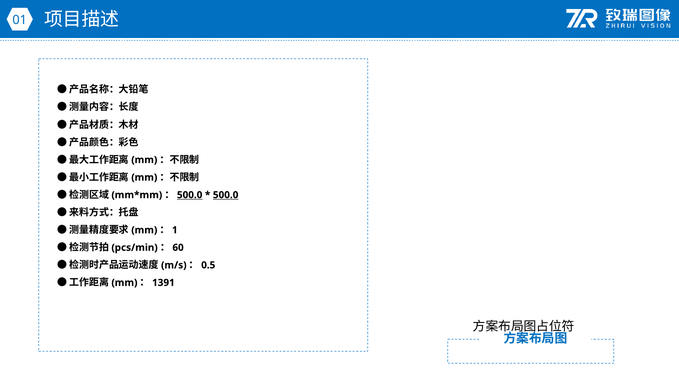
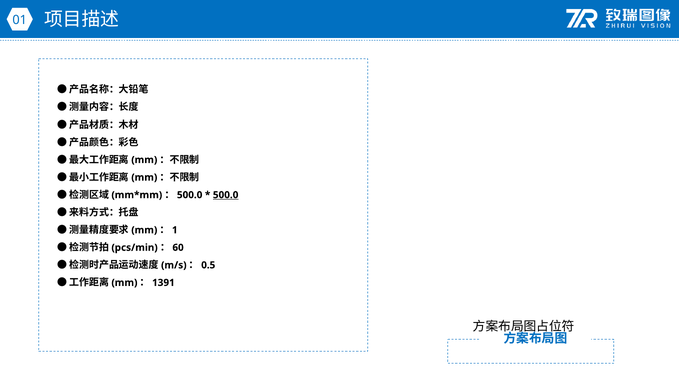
500.0 underline: present -> none (190, 195)
